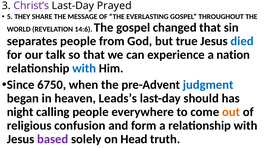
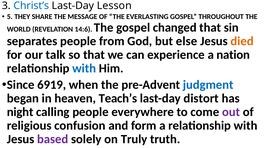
Christ’s colour: purple -> blue (31, 6)
Prayed: Prayed -> Lesson (114, 6)
true: true -> else (187, 41)
died colour: blue -> orange (242, 41)
6750: 6750 -> 6919 (52, 85)
Leads’s: Leads’s -> Teach’s (118, 99)
should: should -> distort (201, 99)
out colour: orange -> purple (231, 112)
Head: Head -> Truly (134, 140)
